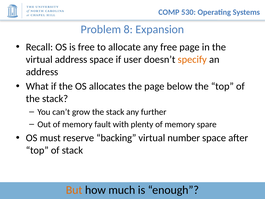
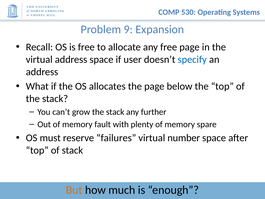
8: 8 -> 9 (128, 29)
specify colour: orange -> blue (192, 59)
backing: backing -> failures (116, 138)
